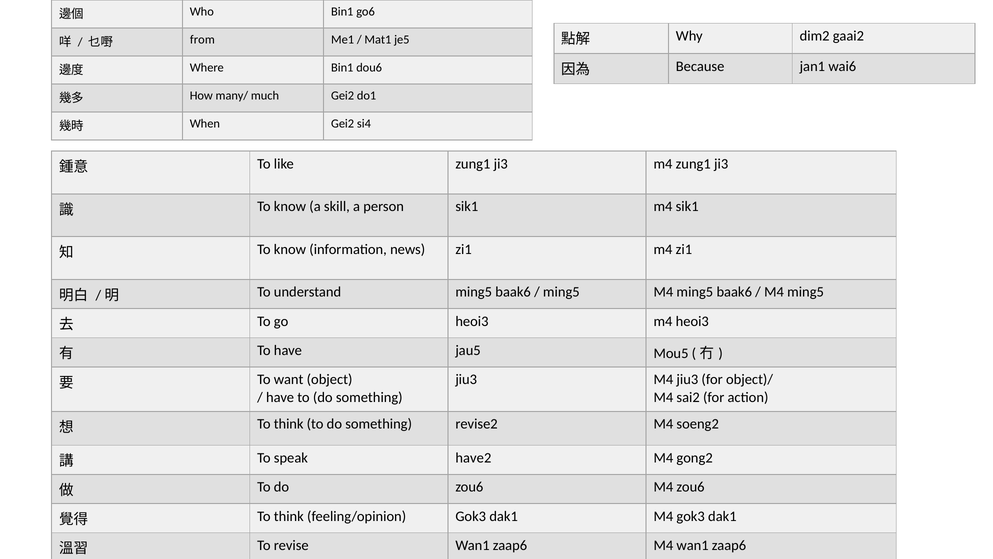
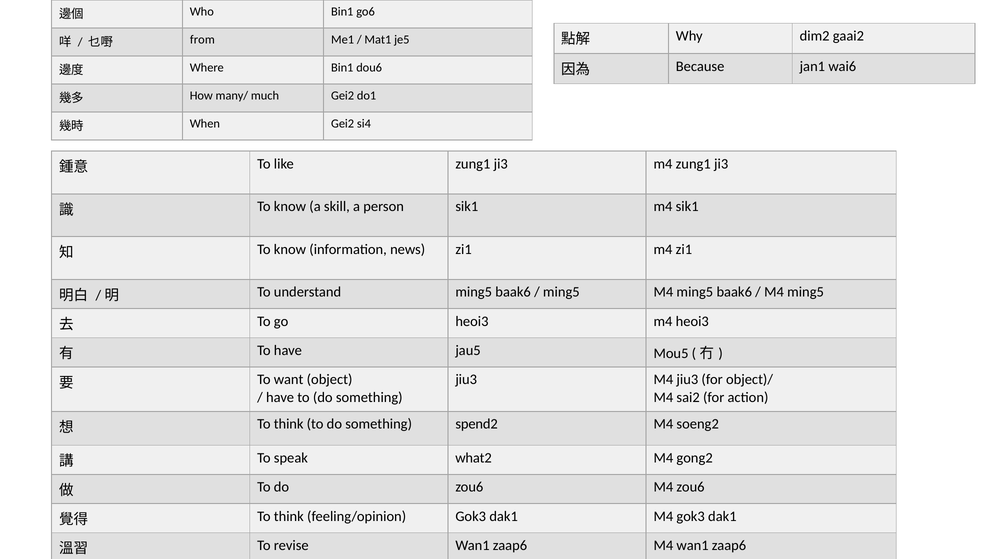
revise2: revise2 -> spend2 (477, 424)
have2: have2 -> what2 (473, 458)
